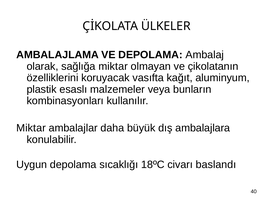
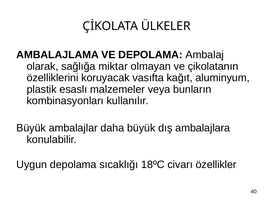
Miktar: Miktar -> Büyük (31, 128)
baslandı: baslandı -> özellikler (216, 164)
